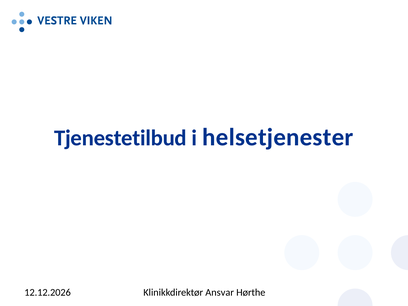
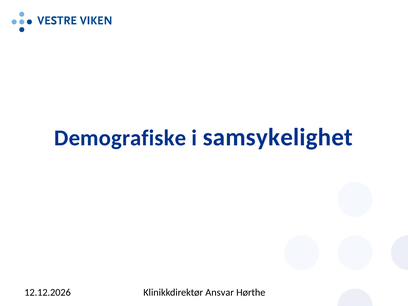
Tjenestetilbud: Tjenestetilbud -> Demografiske (120, 138)
helsetjenester: helsetjenester -> samsykelighet (278, 137)
